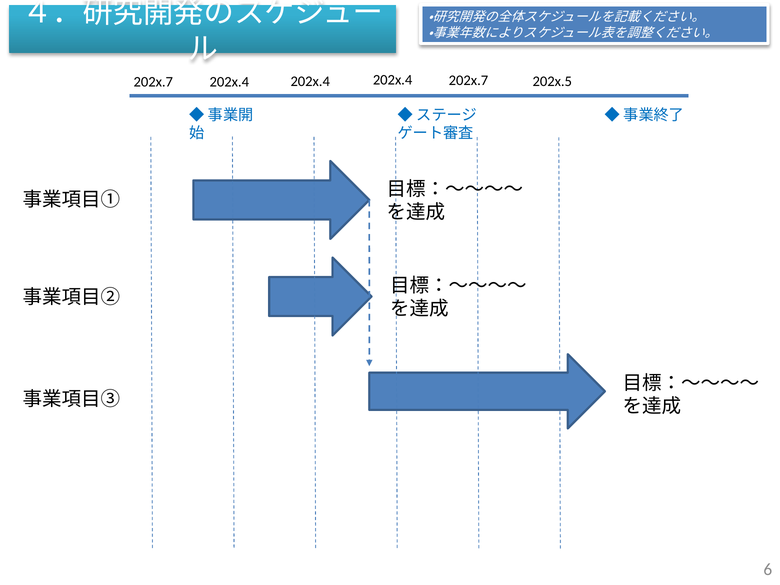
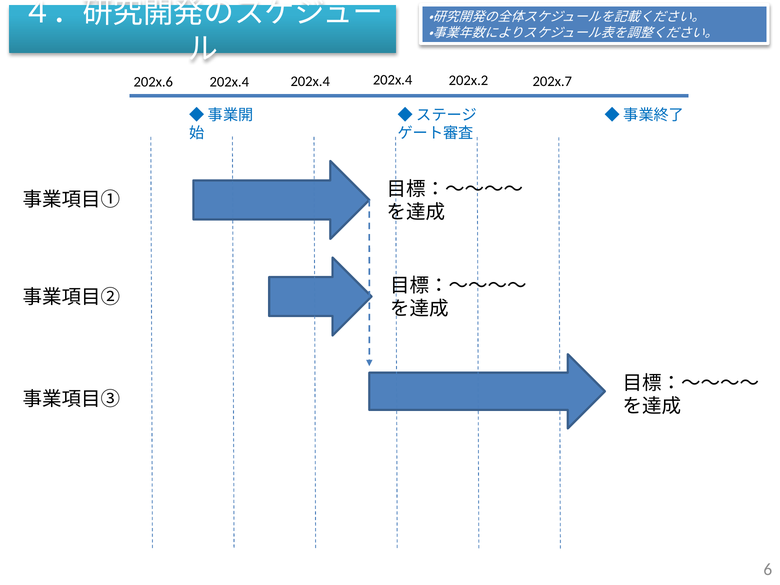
202x.5: 202x.5 -> 202x.7 (552, 81)
202x.7: 202x.7 -> 202x.2 (468, 80)
202x.7: 202x.7 -> 202x.6 (153, 82)
